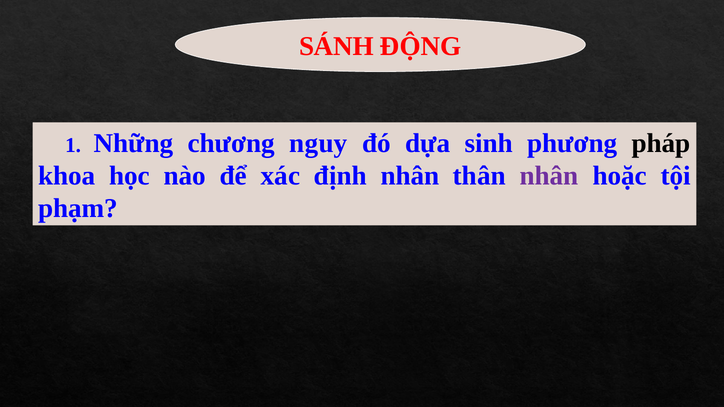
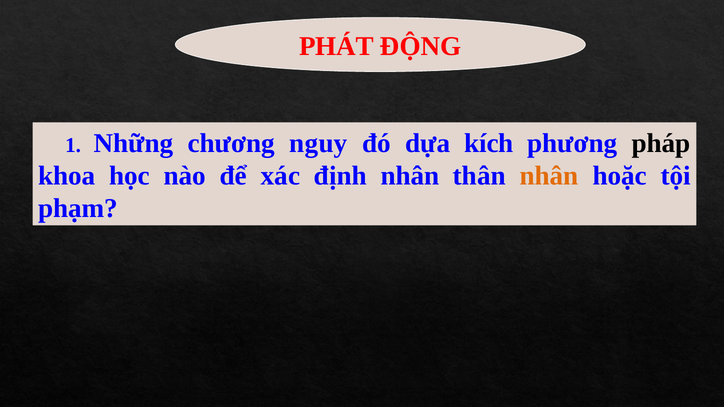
SÁNH: SÁNH -> PHÁT (336, 46)
sinh: sinh -> kích (489, 143)
nhân colour: purple -> orange (549, 176)
